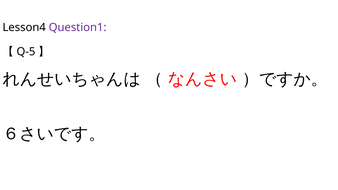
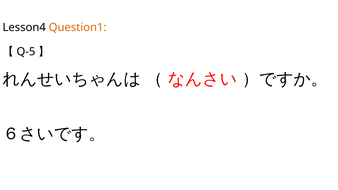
Question1 colour: purple -> orange (78, 27)
